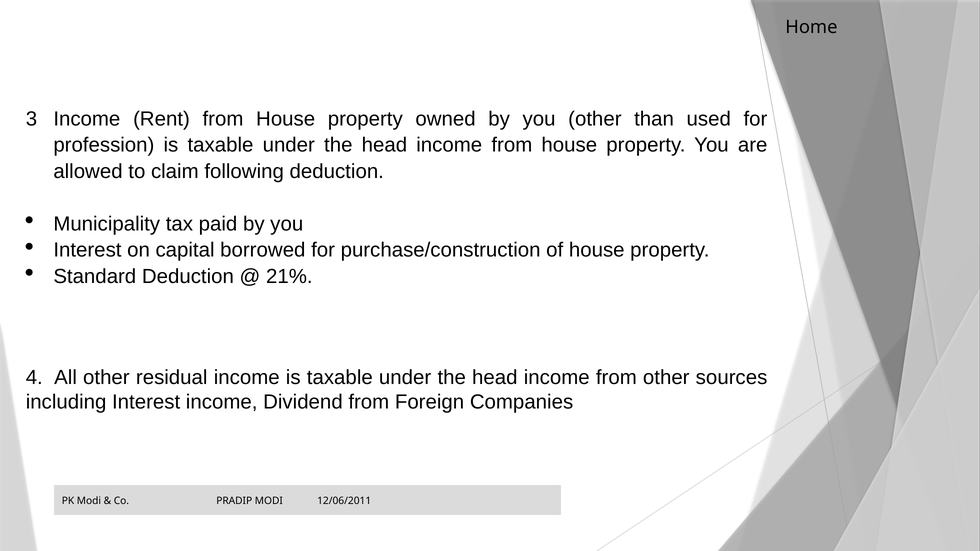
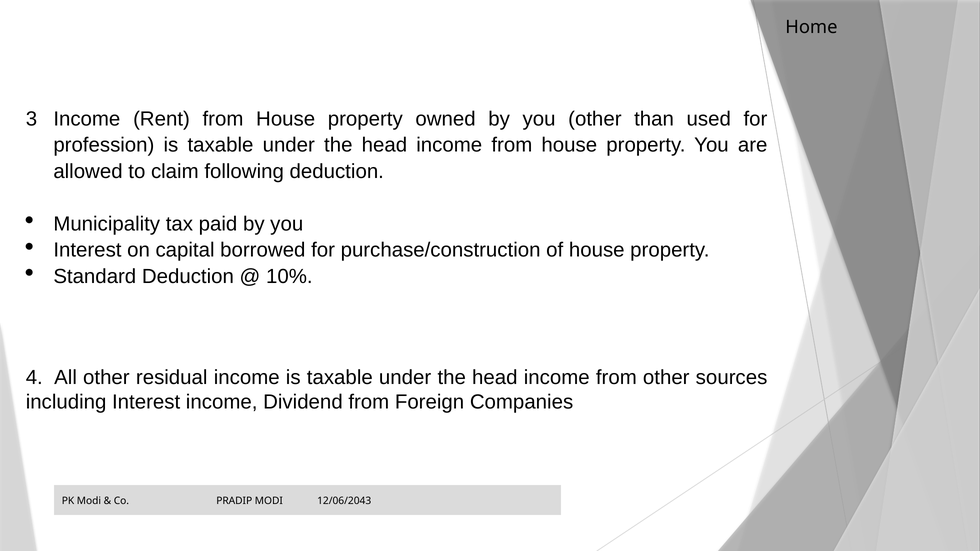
21%: 21% -> 10% (289, 276)
12/06/2011: 12/06/2011 -> 12/06/2043 (344, 501)
